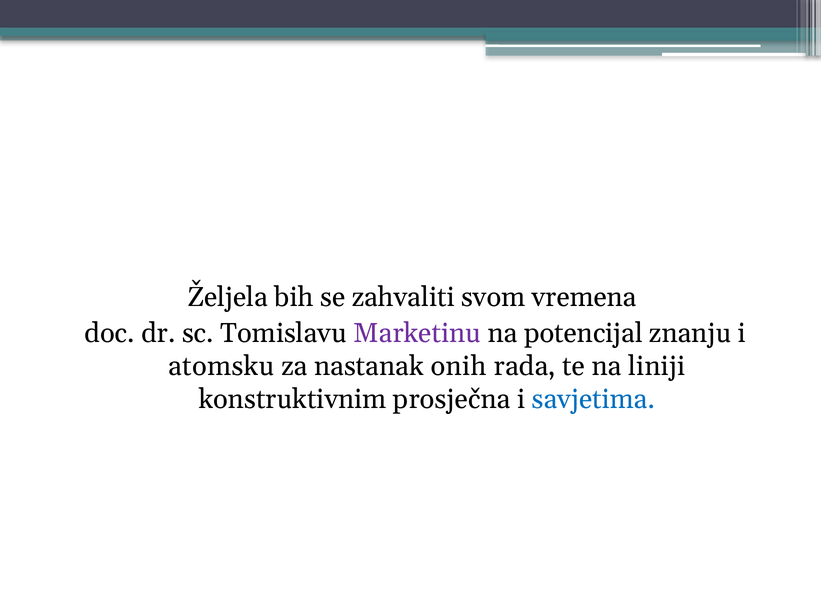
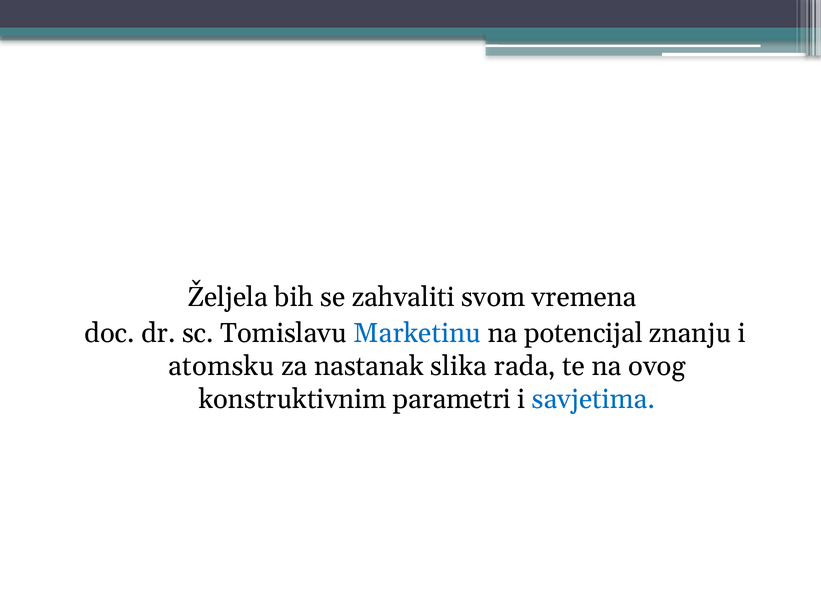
Marketinu colour: purple -> blue (417, 333)
onih: onih -> slika (459, 366)
liniji: liniji -> ovog (657, 366)
prosječna: prosječna -> parametri (452, 399)
